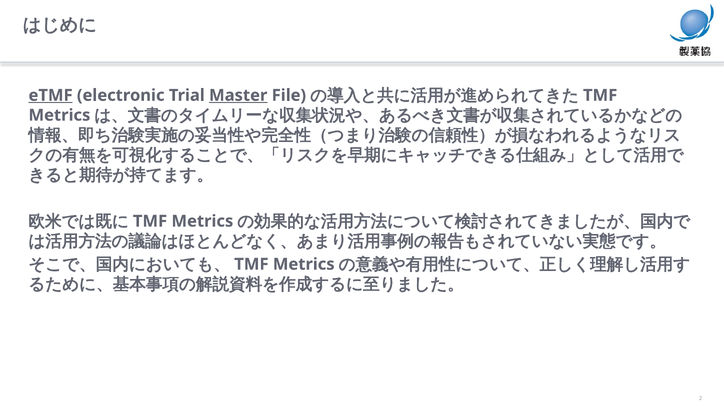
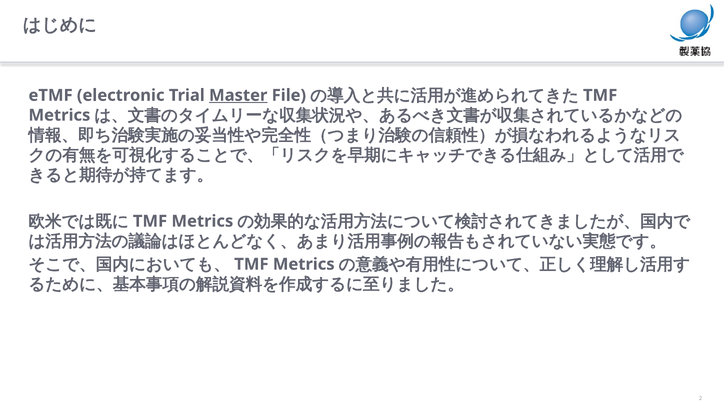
eTMF underline: present -> none (51, 95)
